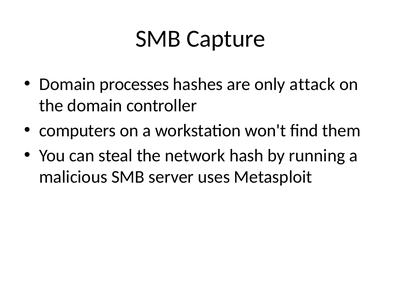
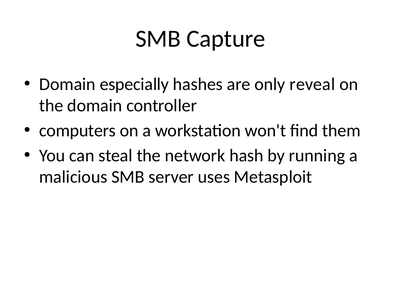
processes: processes -> especially (134, 84)
attack: attack -> reveal (312, 84)
